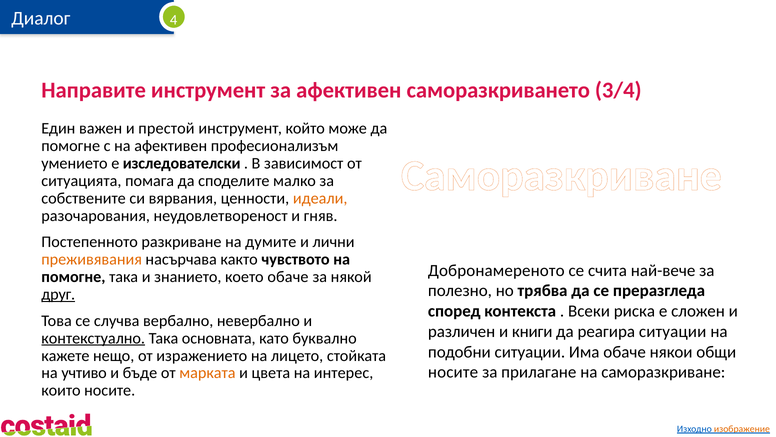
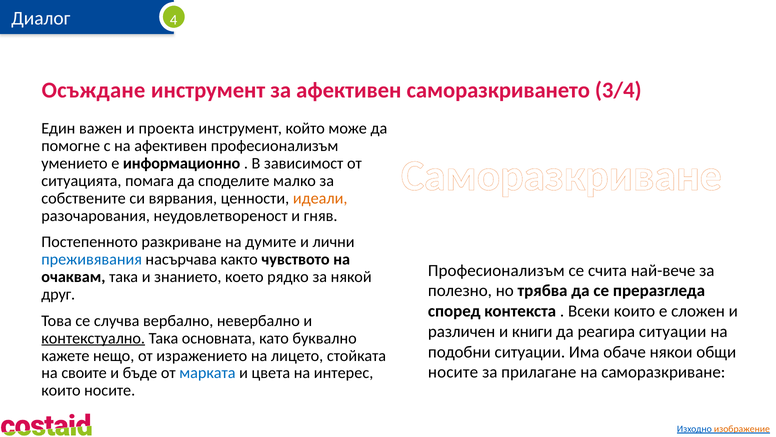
Направите: Направите -> Осъждане (93, 90)
престой: престой -> проекта (166, 128)
изследователски: изследователски -> информационно (182, 163)
преживявания colour: orange -> blue (92, 259)
Добронамереното: Добронамереното -> Професионализъм (496, 270)
помогне: помогне -> очаквам (73, 277)
което обаче: обаче -> рядко (288, 277)
друг underline: present -> none (58, 294)
Всеки риска: риска -> които (634, 311)
учтиво: учтиво -> своите (84, 373)
марката colour: orange -> blue (207, 373)
